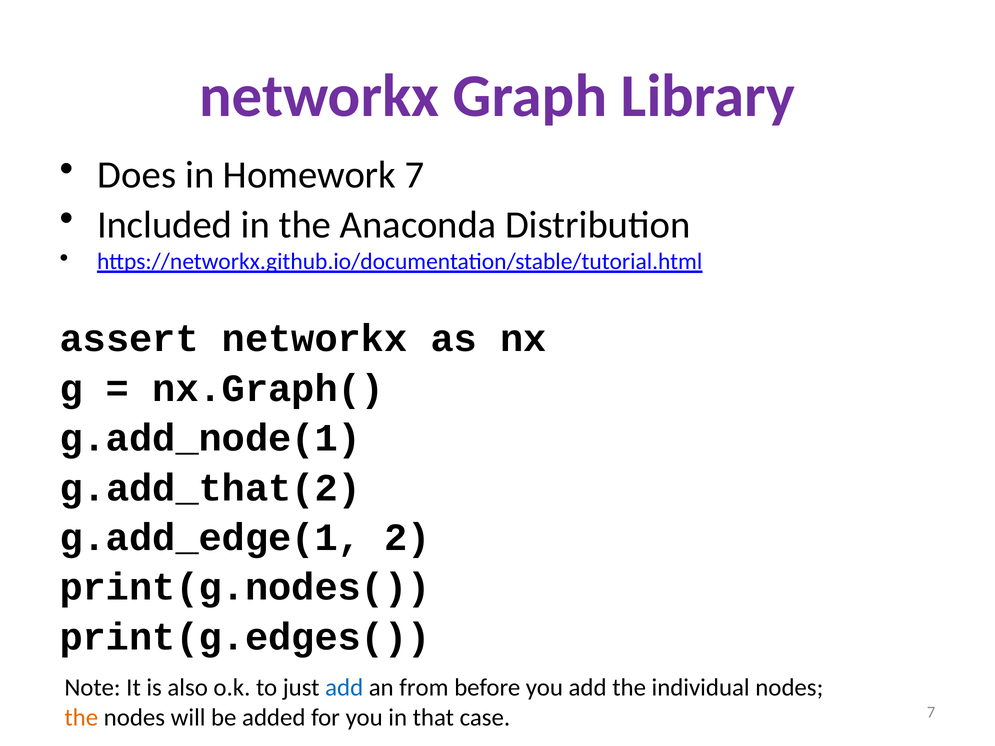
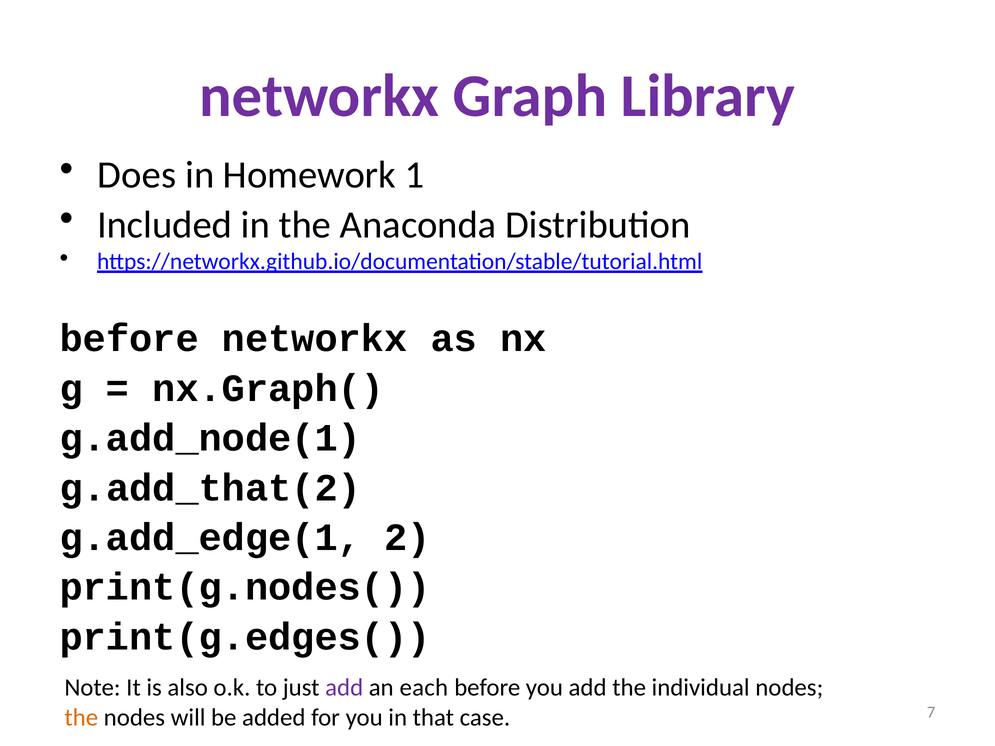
Homework 7: 7 -> 1 (415, 175)
assert: assert -> before (129, 339)
add colour: blue -> purple (344, 688)
from: from -> each (424, 688)
